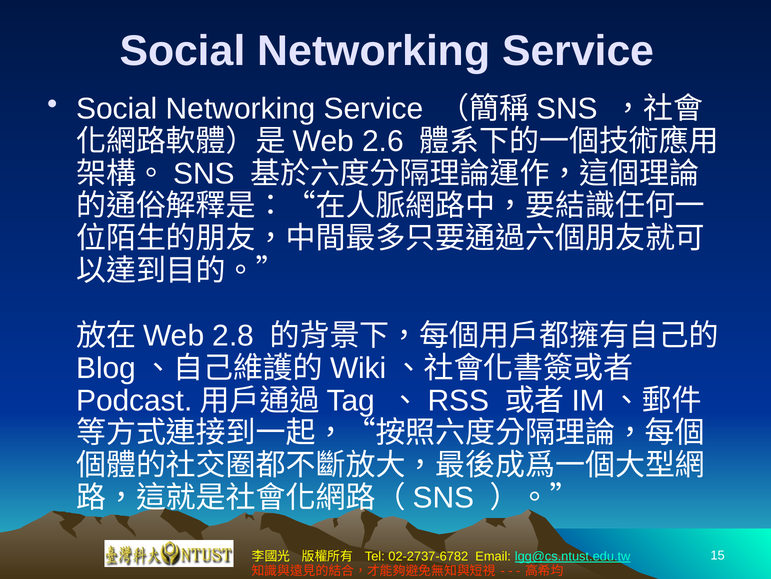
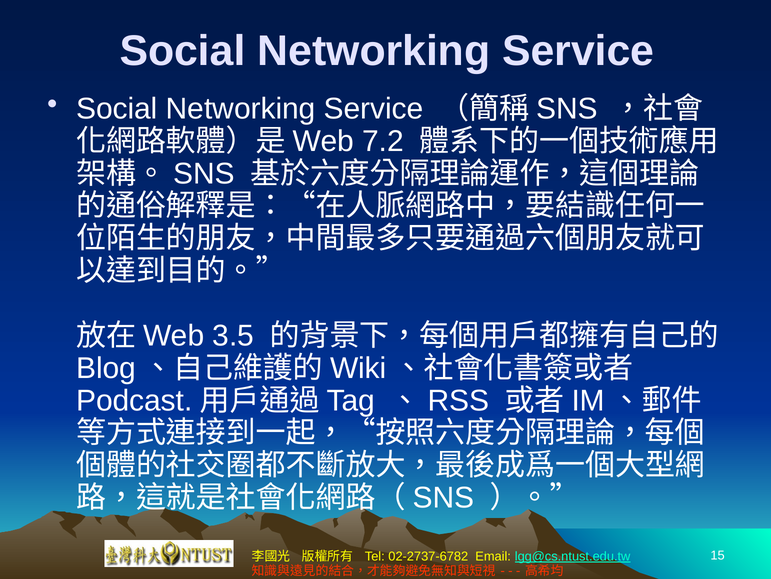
2.6: 2.6 -> 7.2 (383, 141)
2.8: 2.8 -> 3.5 (233, 335)
